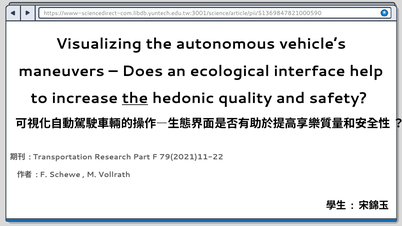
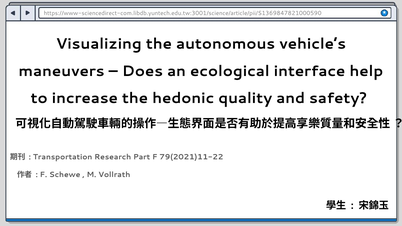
the underline: present -> none (135, 98)
